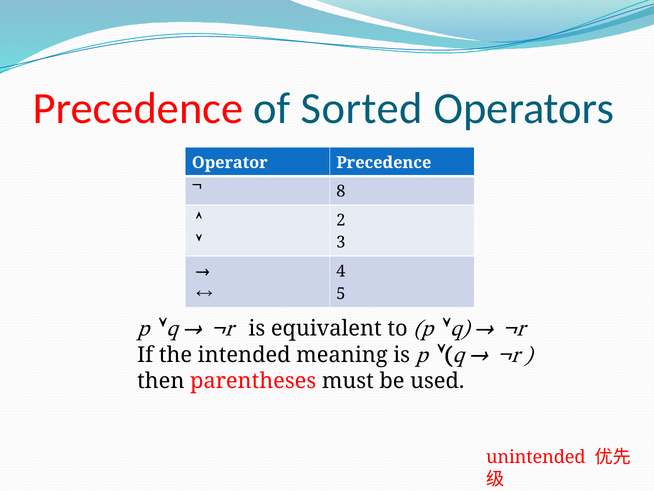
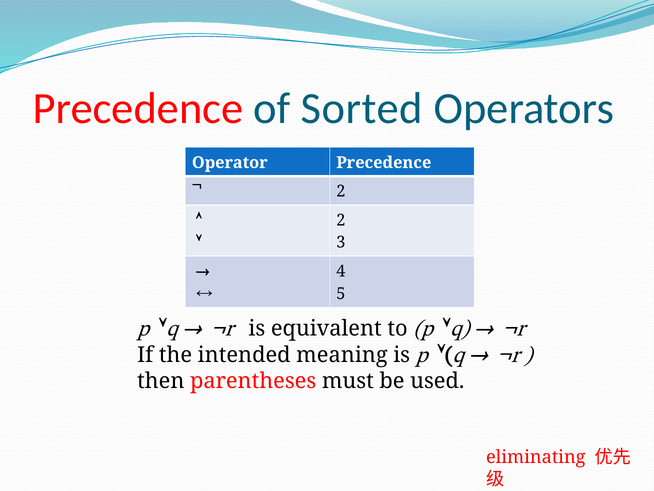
8: 8 -> 2 (341, 191)
unintended: unintended -> eliminating (536, 457)
